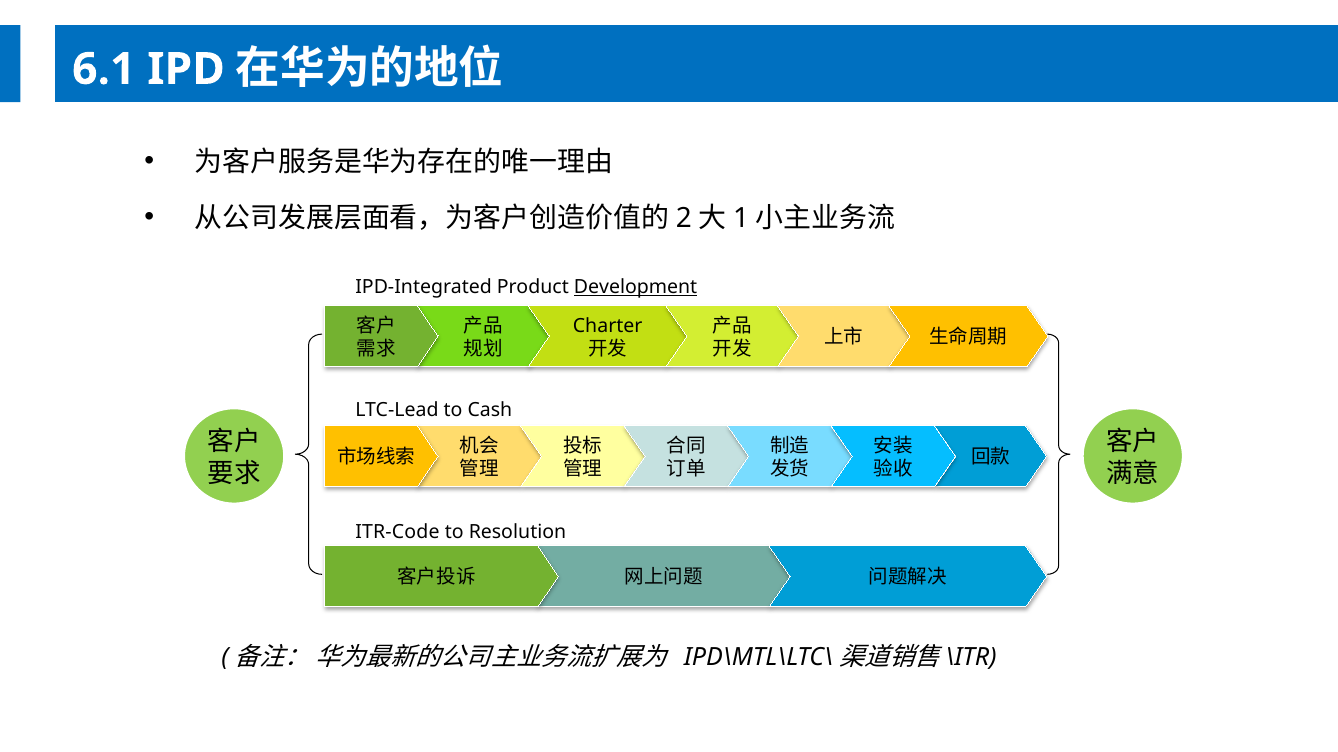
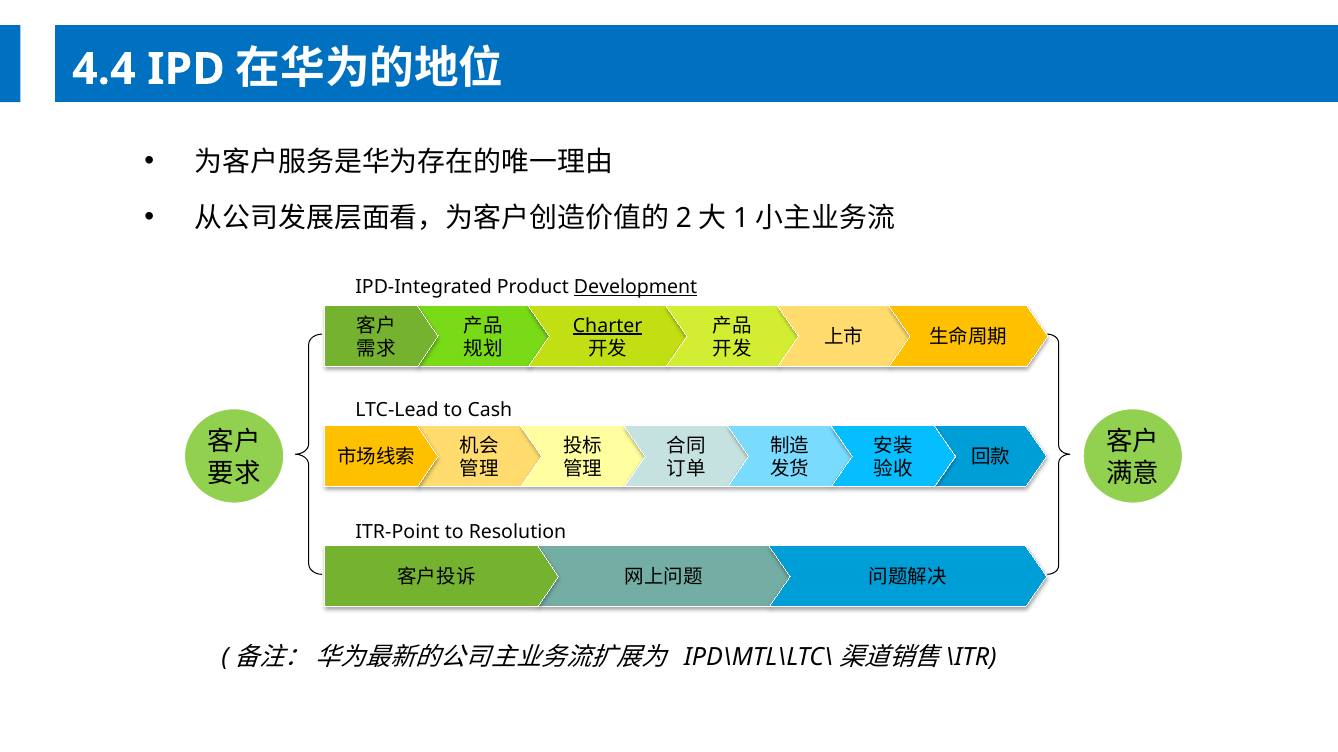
6.1: 6.1 -> 4.4 (104, 69)
Charter underline: none -> present (608, 326)
ITR-Code: ITR-Code -> ITR-Point (397, 532)
